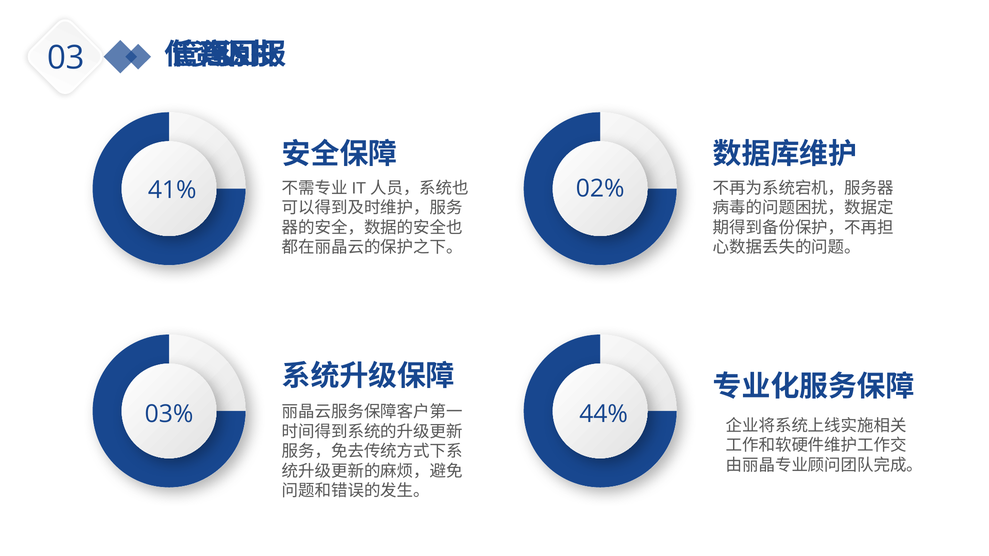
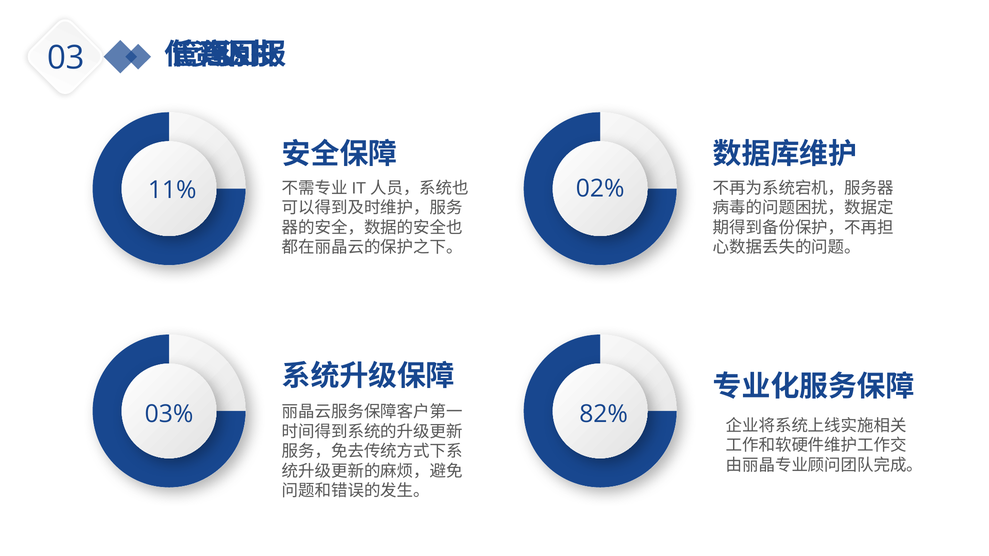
41%: 41% -> 11% (172, 190)
44%: 44% -> 82% (604, 415)
